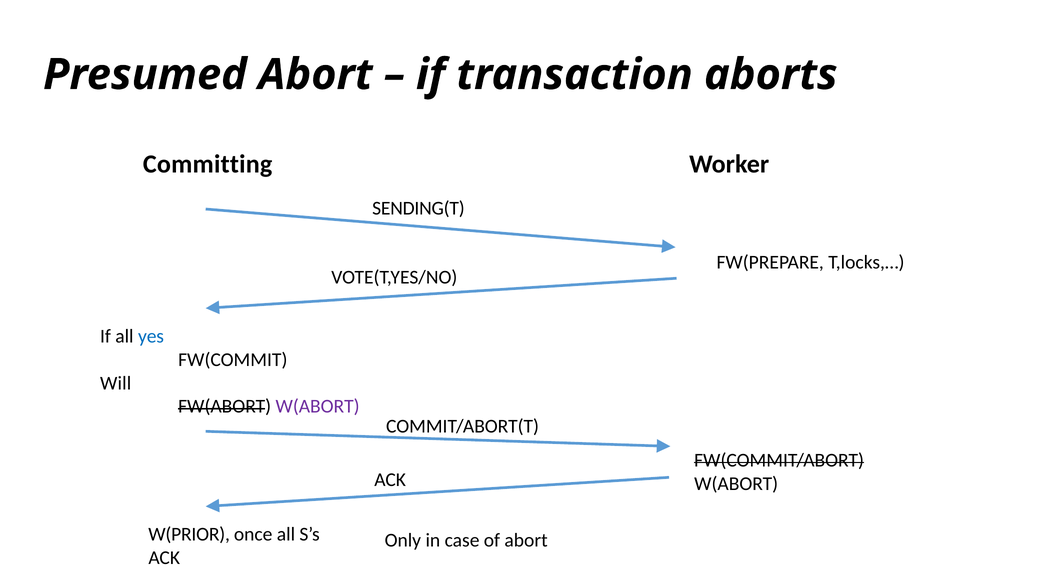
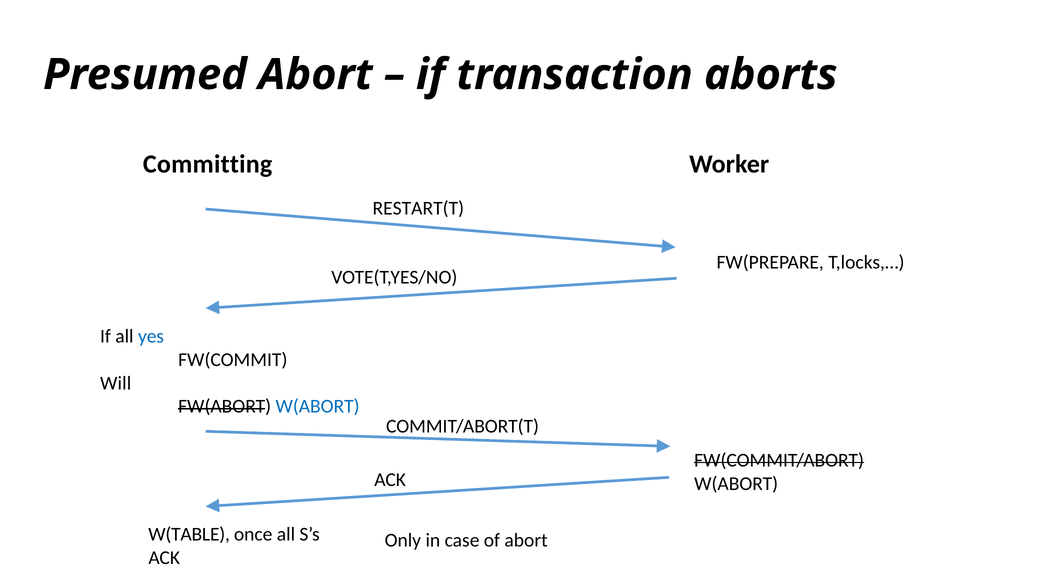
SENDING(T: SENDING(T -> RESTART(T (418, 209)
W(ABORT colour: purple -> blue (318, 407)
W(PRIOR: W(PRIOR -> W(TABLE (189, 535)
